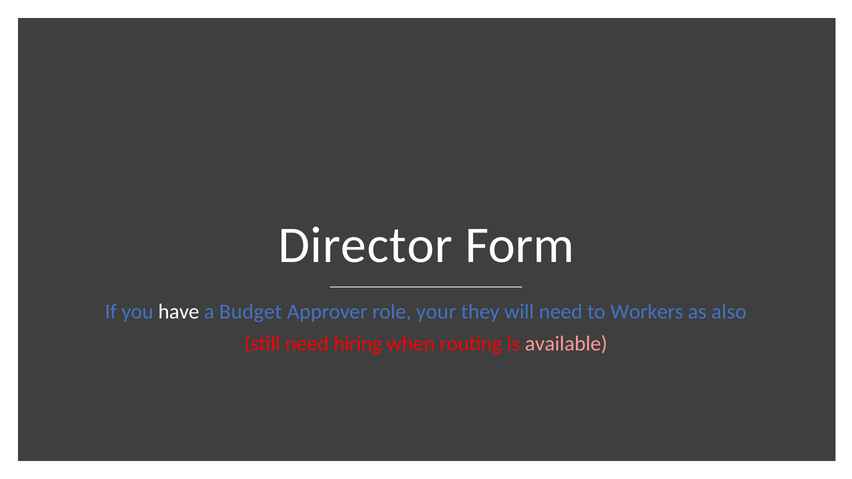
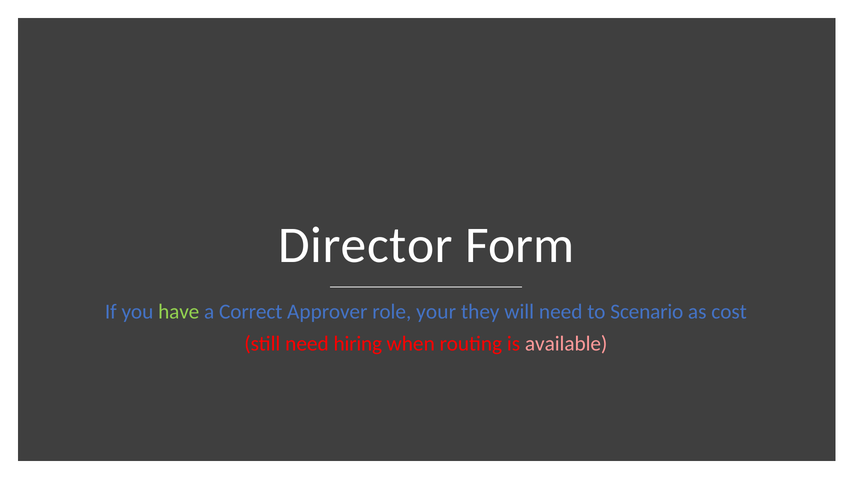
have colour: white -> light green (179, 312)
Budget: Budget -> Correct (251, 312)
Workers: Workers -> Scenario (647, 312)
also: also -> cost (729, 312)
